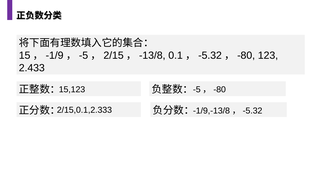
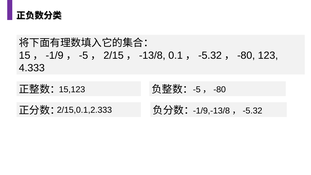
2.433: 2.433 -> 4.333 (32, 68)
